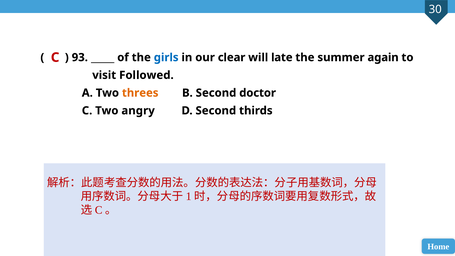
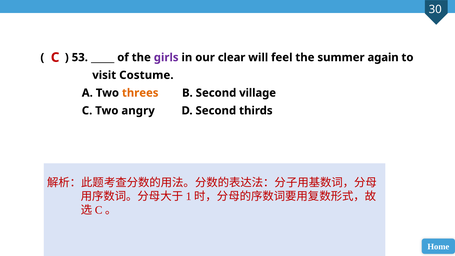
93: 93 -> 53 (80, 57)
girls colour: blue -> purple (166, 57)
late: late -> feel (282, 57)
Followed: Followed -> Costume (146, 75)
doctor: doctor -> village (258, 93)
